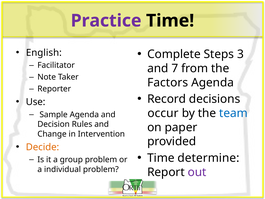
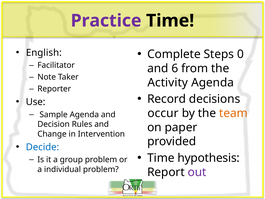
3: 3 -> 0 (240, 54)
7: 7 -> 6 (175, 68)
Factors: Factors -> Activity (168, 82)
team colour: blue -> orange (233, 113)
Decide colour: orange -> blue (42, 147)
determine: determine -> hypothesis (209, 158)
